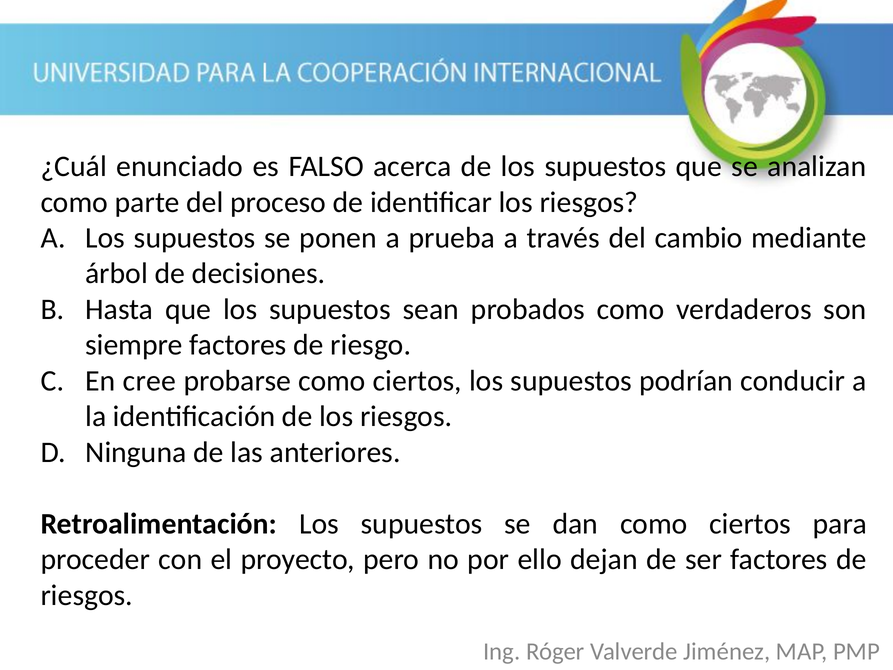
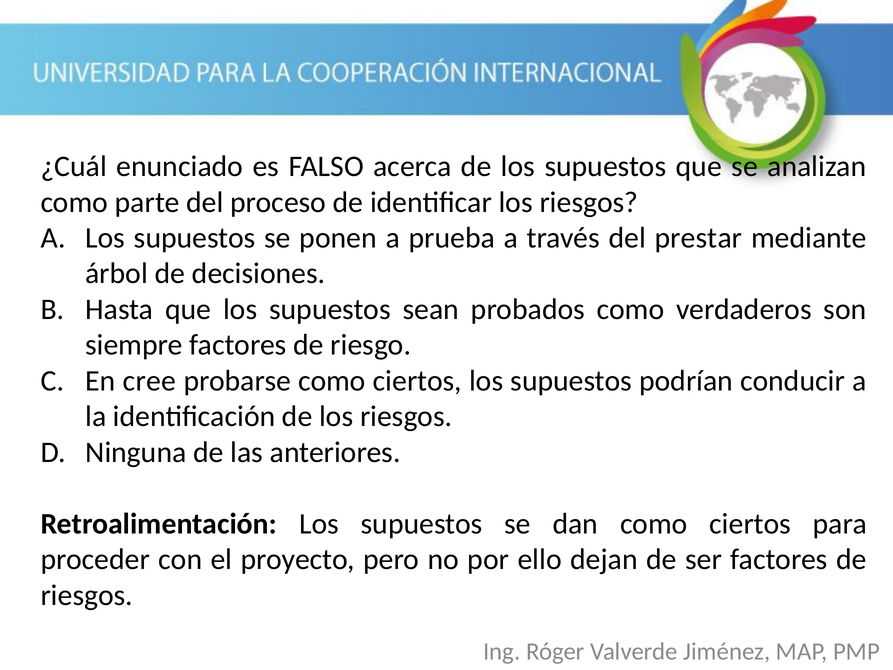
cambio: cambio -> prestar (698, 238)
